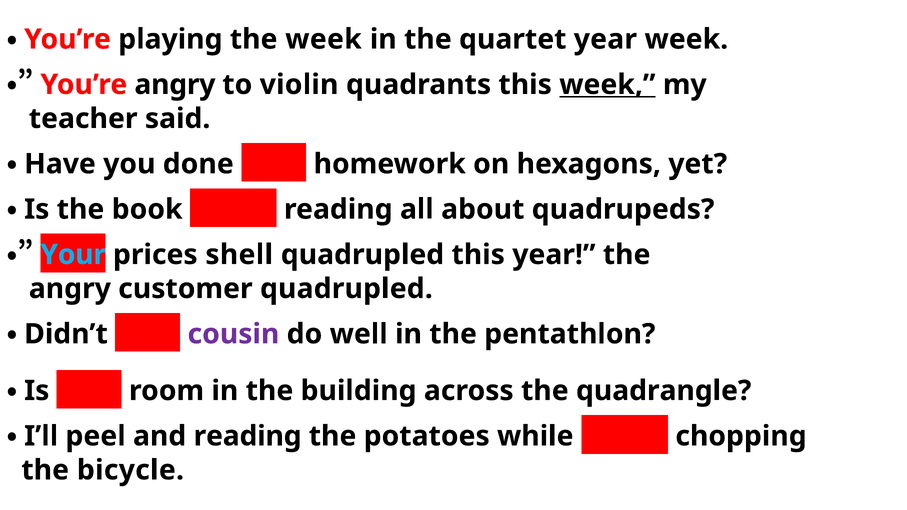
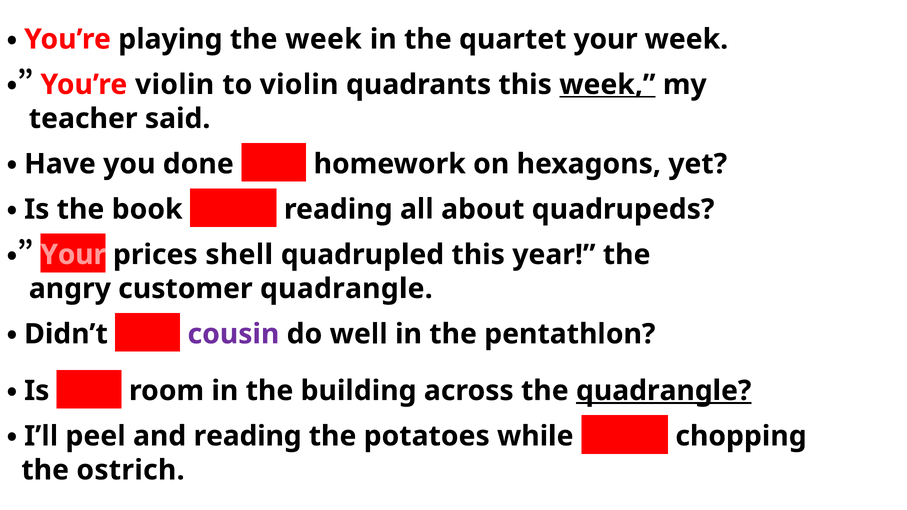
quartet year: year -> your (606, 39)
You’re angry: angry -> violin (175, 85)
Your colour: light blue -> pink (73, 255)
customer quadrupled: quadrupled -> quadrangle (346, 289)
quadrangle underline: none -> present (664, 391)
bicycle: bicycle -> ostrich (130, 470)
